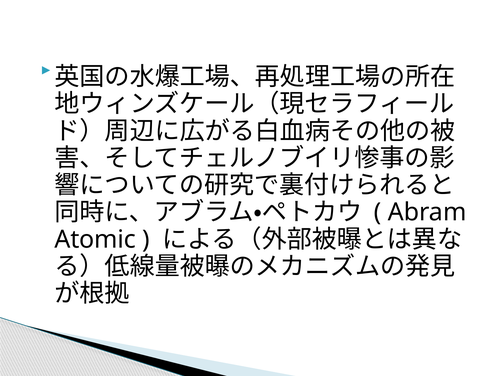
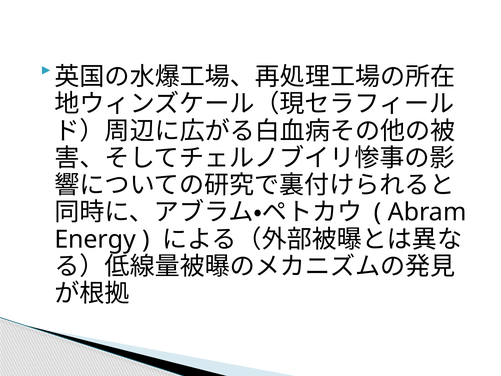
Atomic: Atomic -> Energy (95, 239)
